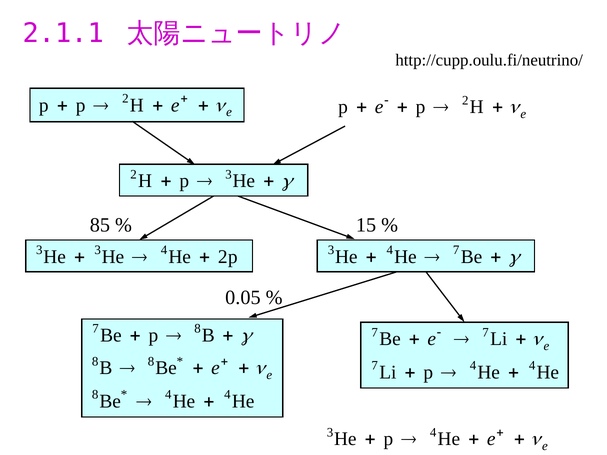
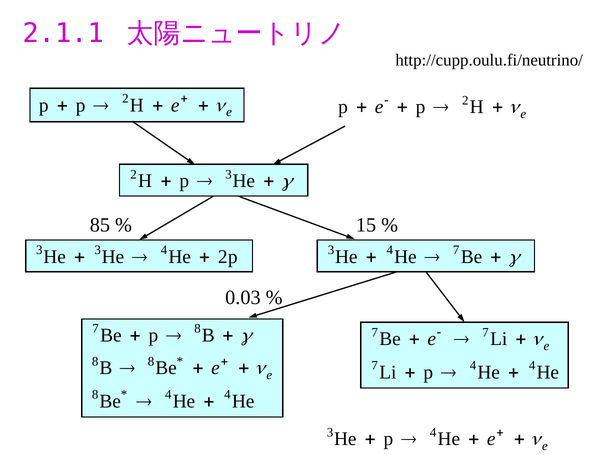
0.05: 0.05 -> 0.03 (243, 298)
